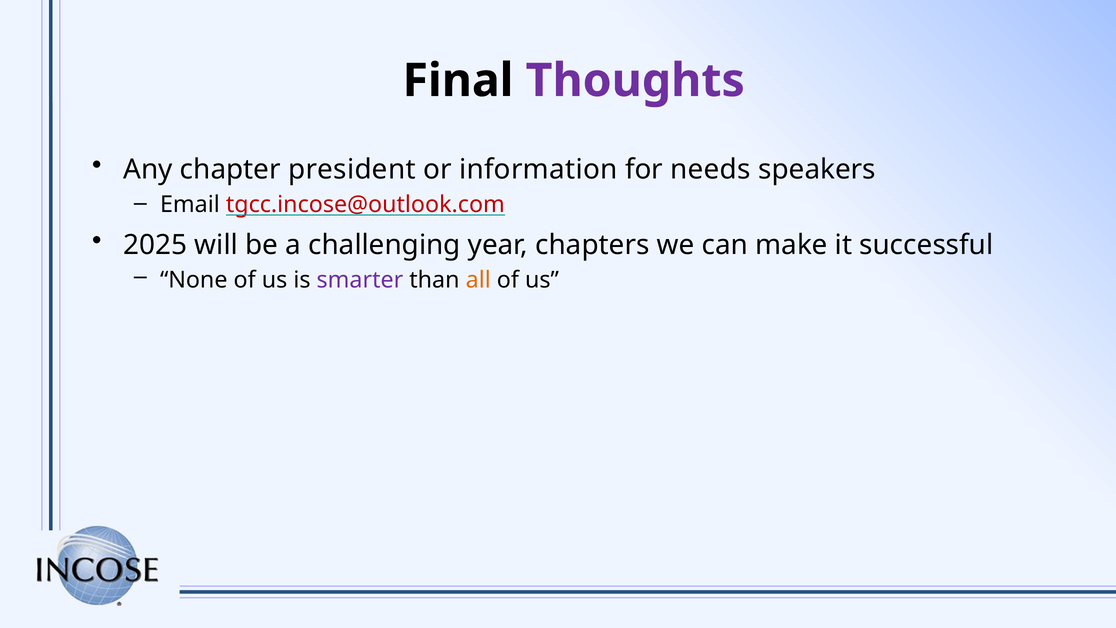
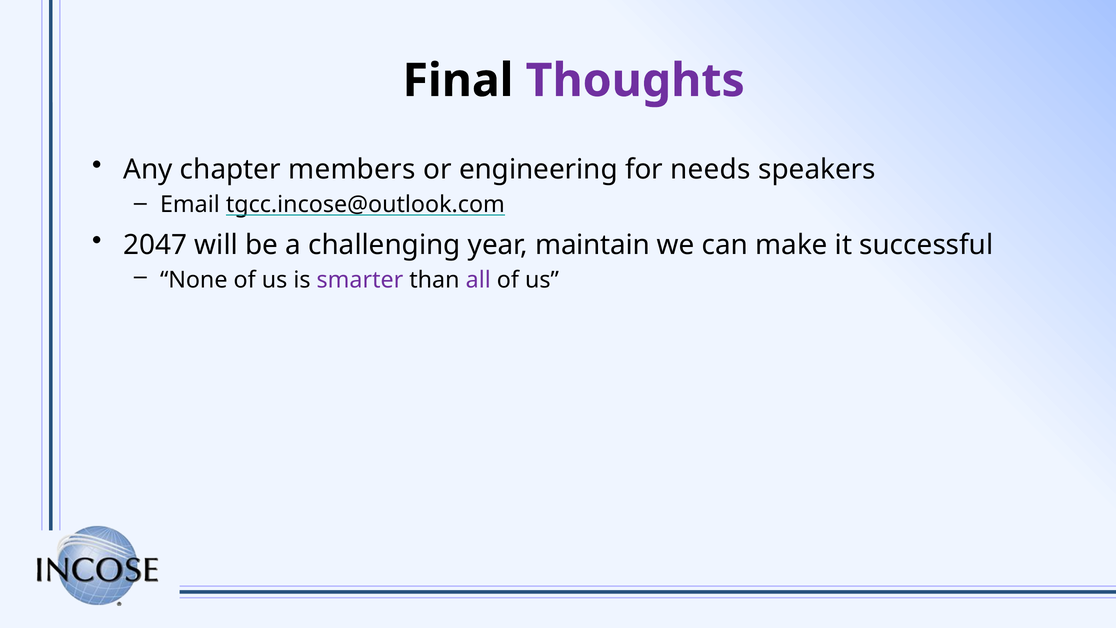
president: president -> members (352, 169)
information: information -> engineering (538, 169)
tgcc.incose@outlook.com colour: red -> black (365, 204)
2025: 2025 -> 2047 (155, 245)
chapters: chapters -> maintain (592, 245)
all colour: orange -> purple (478, 280)
